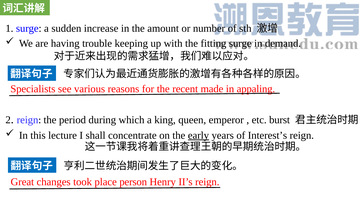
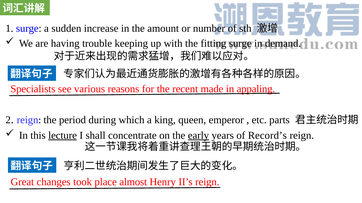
burst: burst -> parts (279, 120)
lecture underline: none -> present (63, 136)
Interest’s: Interest’s -> Record’s (267, 136)
person: person -> almost (133, 182)
